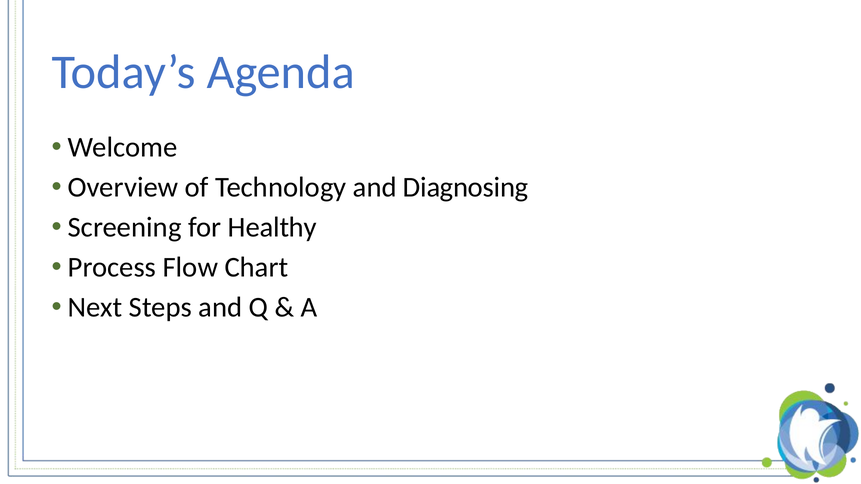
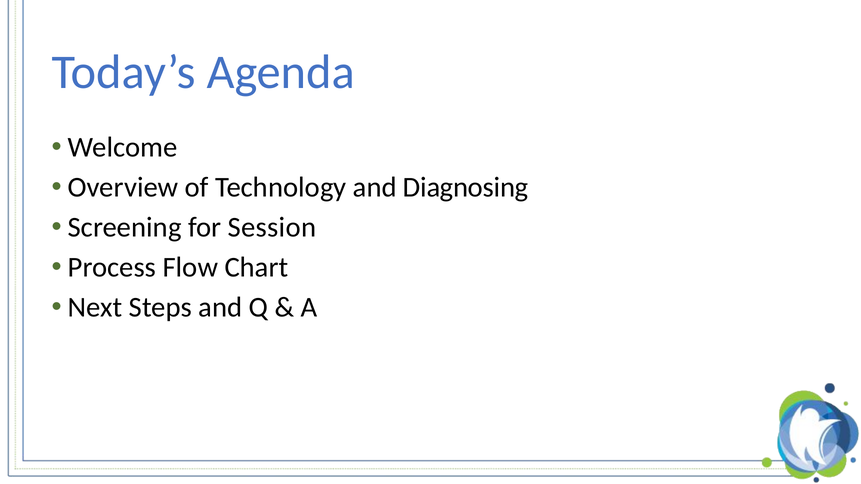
Healthy: Healthy -> Session (272, 227)
